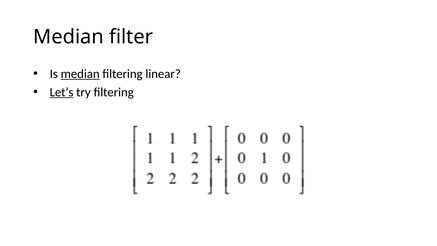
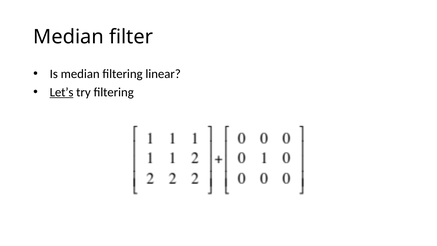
median underline: present -> none (80, 74)
